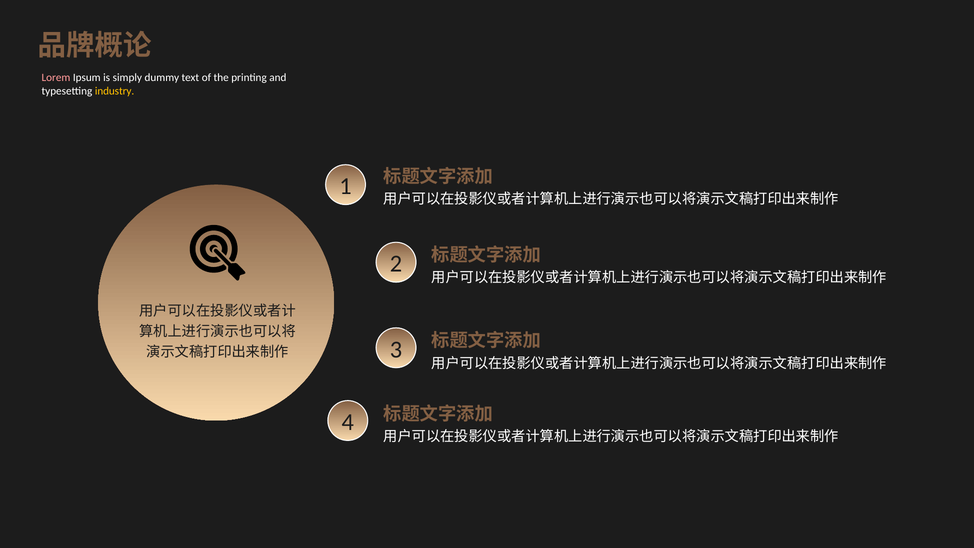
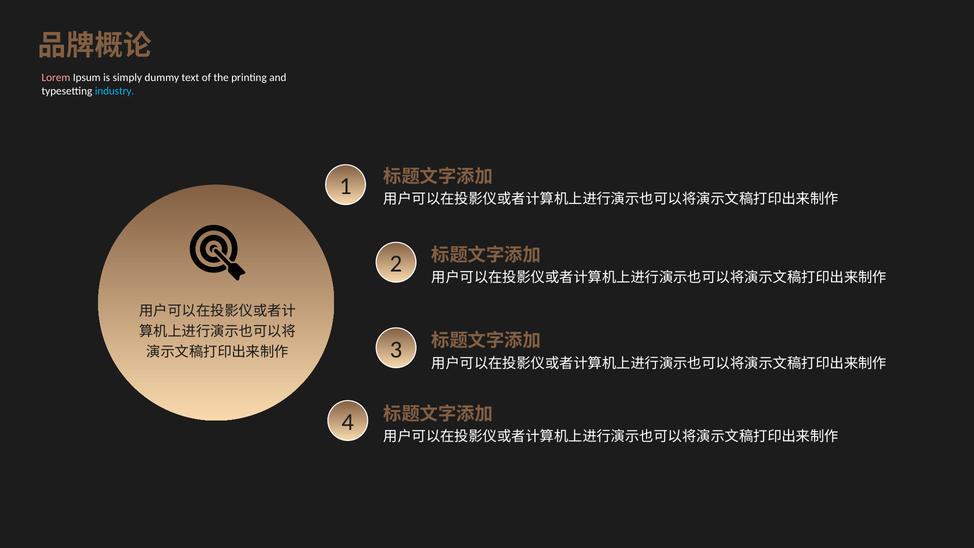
industry colour: yellow -> light blue (115, 91)
